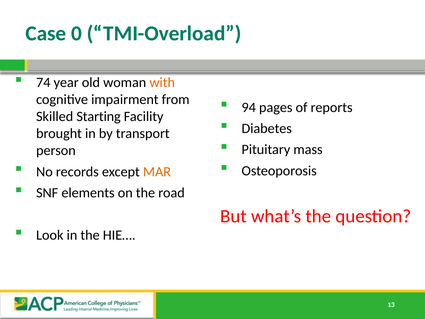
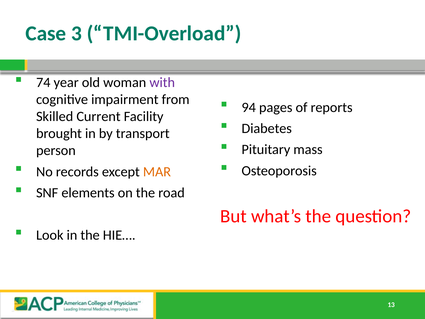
0: 0 -> 3 (77, 33)
with colour: orange -> purple (162, 82)
Starting: Starting -> Current (99, 116)
